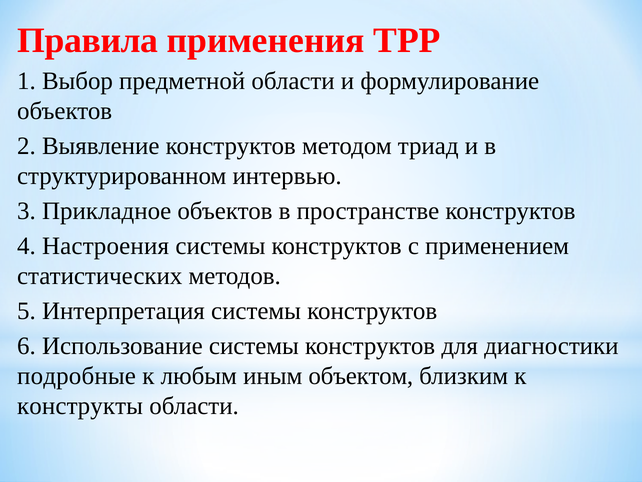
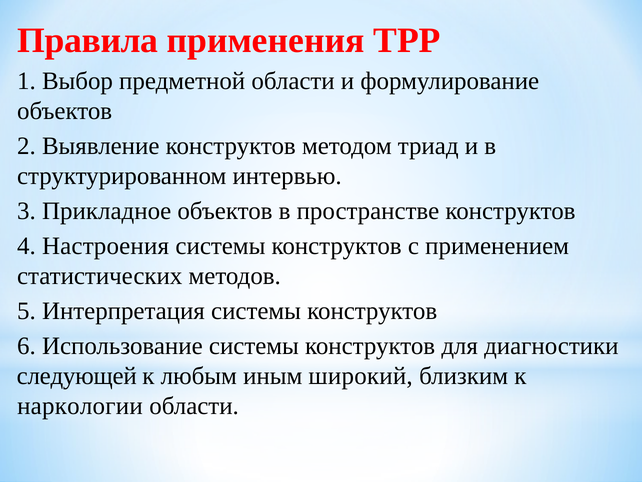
подробные: подробные -> следующей (77, 376)
объектом: объектом -> широкий (361, 376)
конструкты: конструкты -> наркологии (80, 406)
